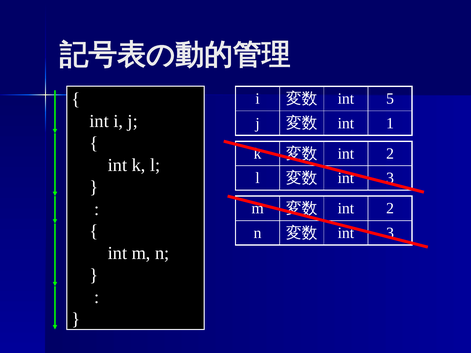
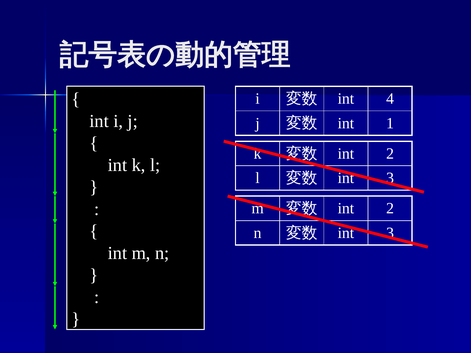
5: 5 -> 4 (390, 99)
